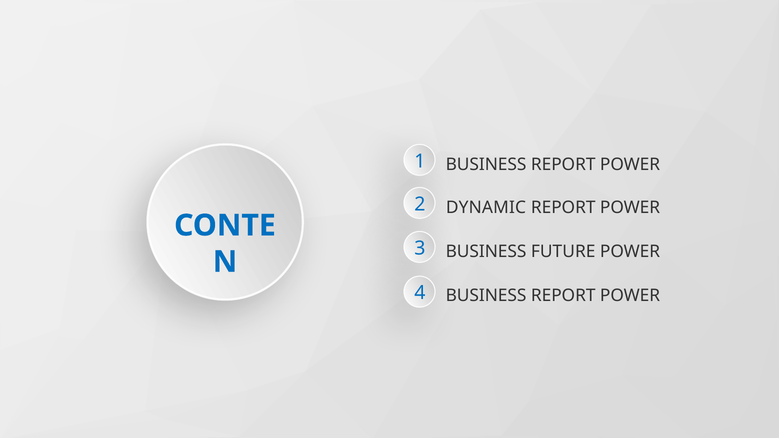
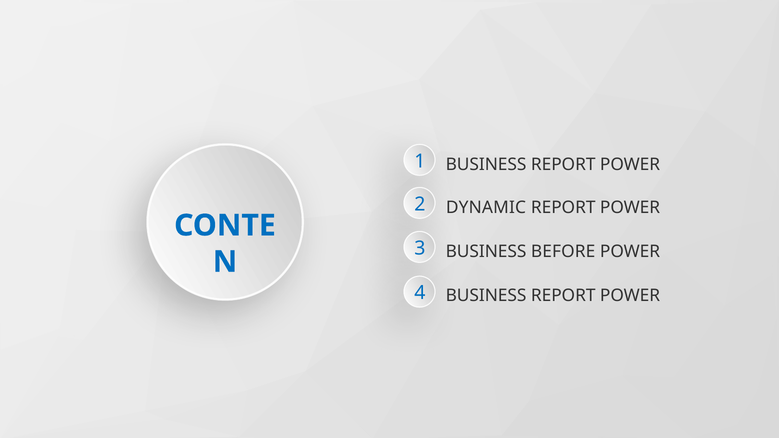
FUTURE: FUTURE -> BEFORE (563, 252)
